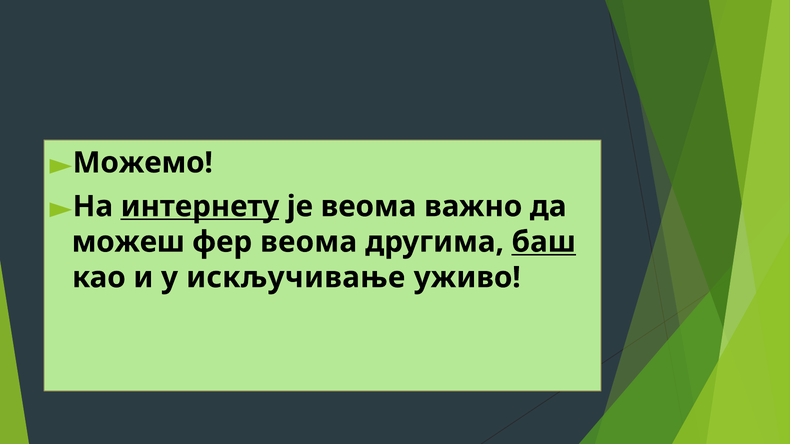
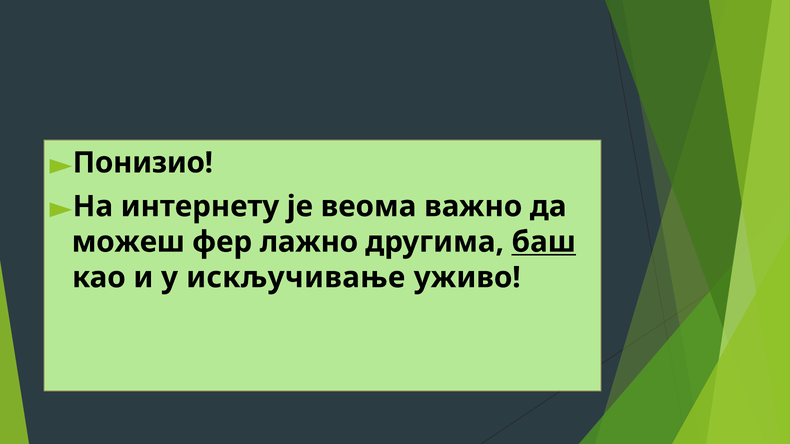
Можемо: Можемо -> Понизио (143, 163)
интернету underline: present -> none (200, 207)
фер веома: веома -> лажно (309, 242)
